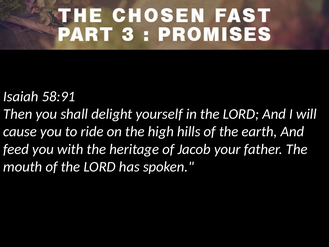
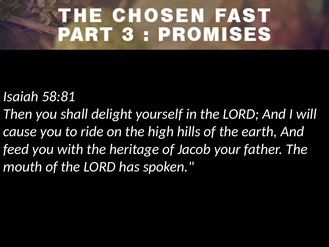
58:91: 58:91 -> 58:81 (59, 96)
